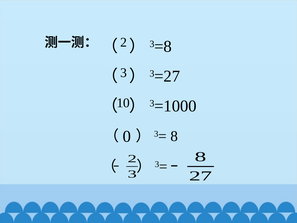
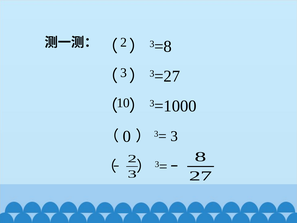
）3= 8: 8 -> 3 (174, 136)
